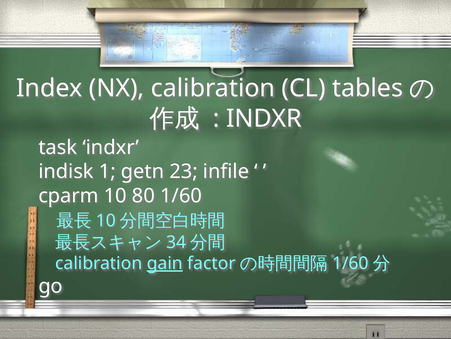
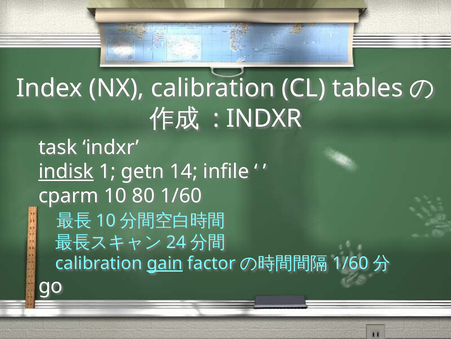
indisk underline: none -> present (66, 171)
23: 23 -> 14 (184, 171)
34: 34 -> 24 (176, 242)
